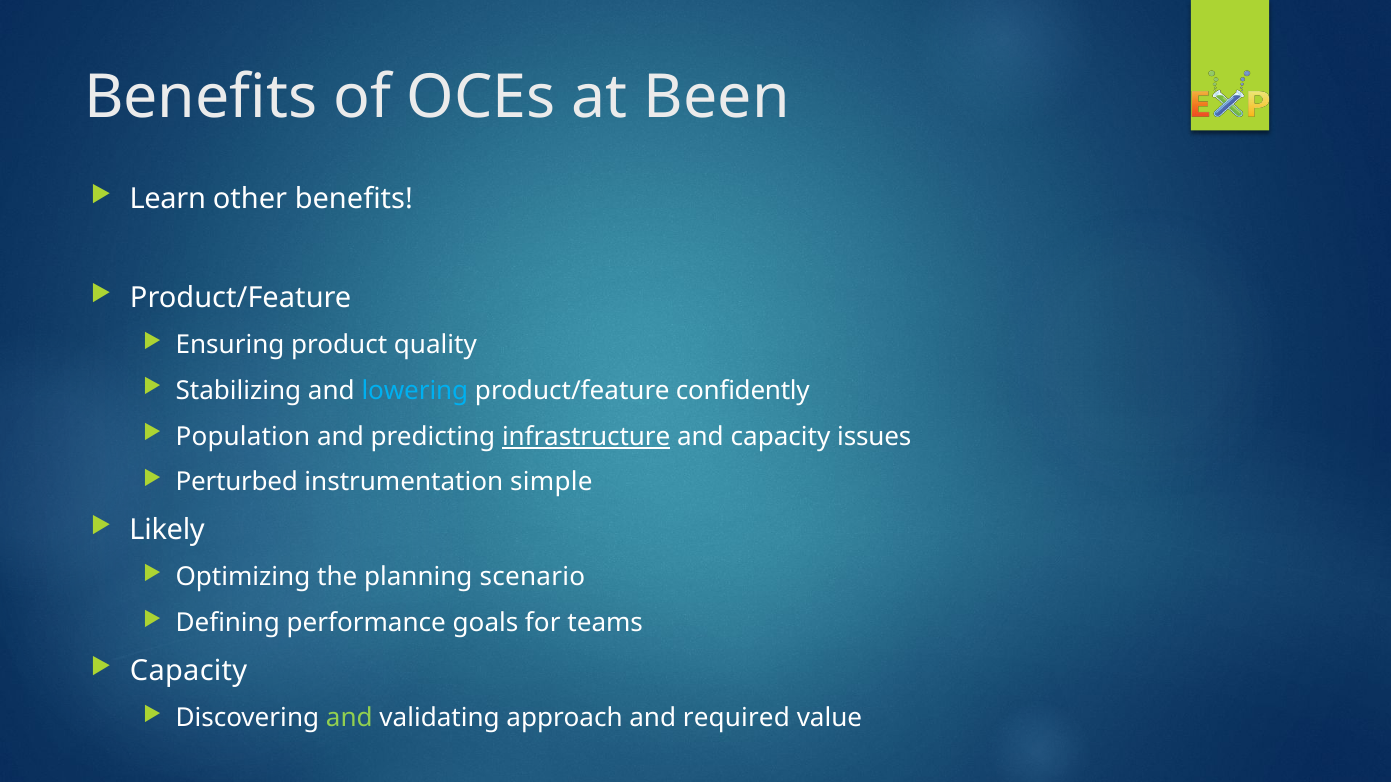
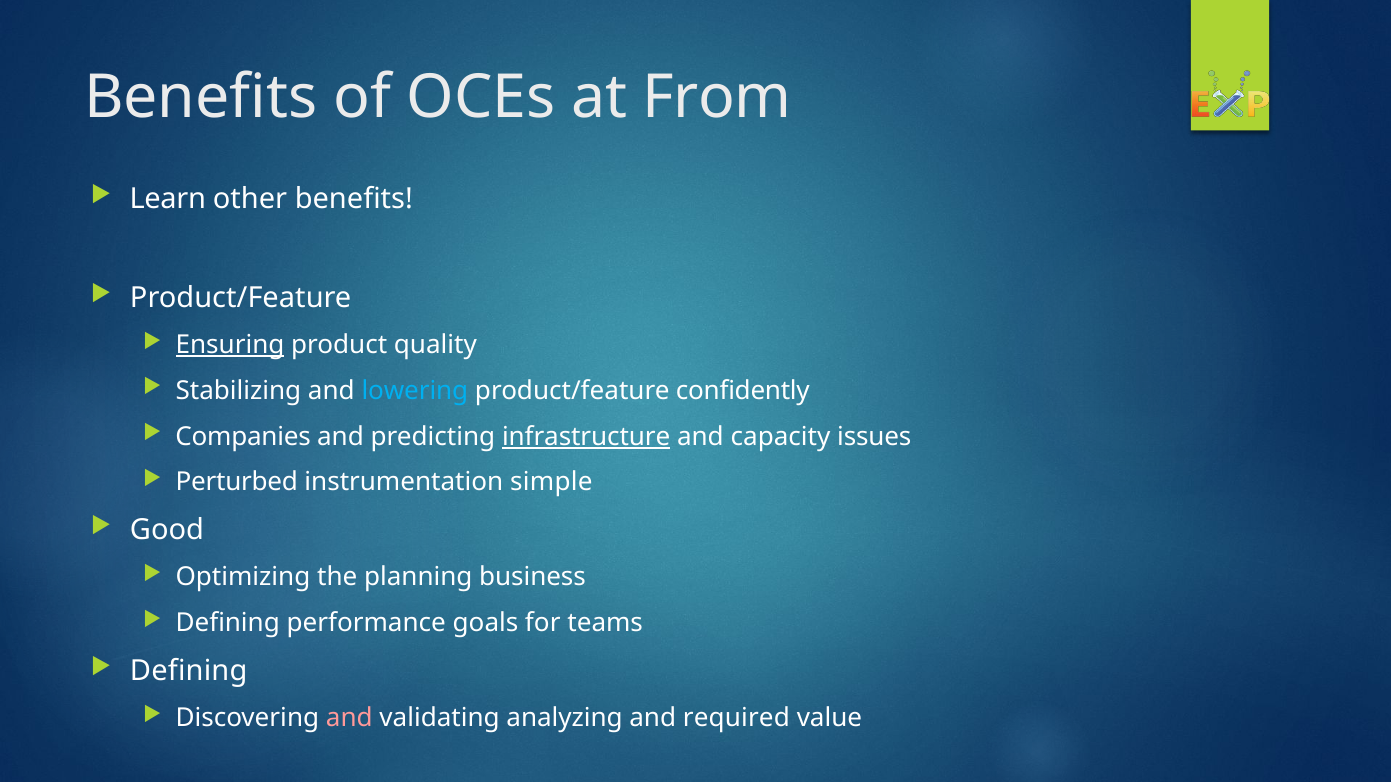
Been: Been -> From (717, 98)
Ensuring underline: none -> present (230, 345)
Population: Population -> Companies (243, 437)
Likely: Likely -> Good (167, 530)
scenario: scenario -> business (533, 578)
Capacity: Capacity -> Defining (189, 671)
and colour: light green -> pink (349, 719)
approach: approach -> analyzing (565, 719)
